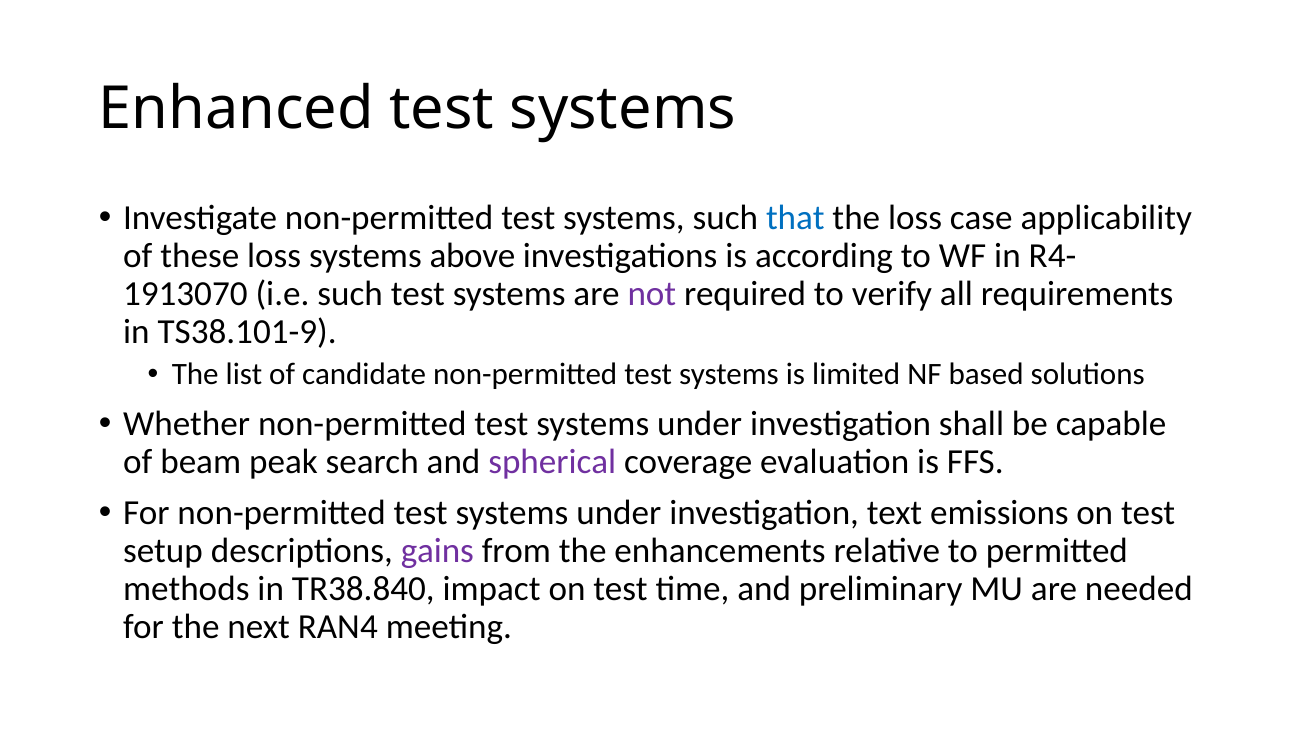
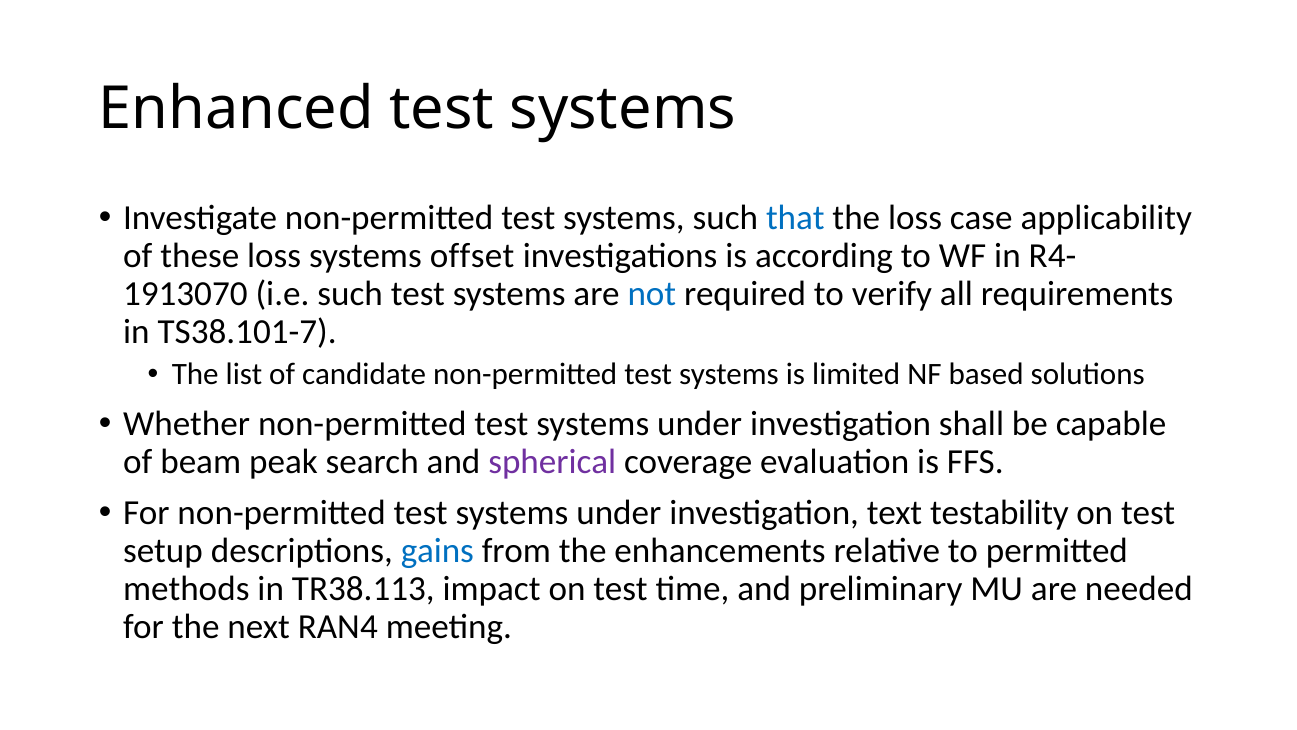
above: above -> offset (472, 256)
not colour: purple -> blue (652, 294)
TS38.101-9: TS38.101-9 -> TS38.101-7 (247, 332)
emissions: emissions -> testability (999, 513)
gains colour: purple -> blue (437, 551)
TR38.840: TR38.840 -> TR38.113 (363, 588)
